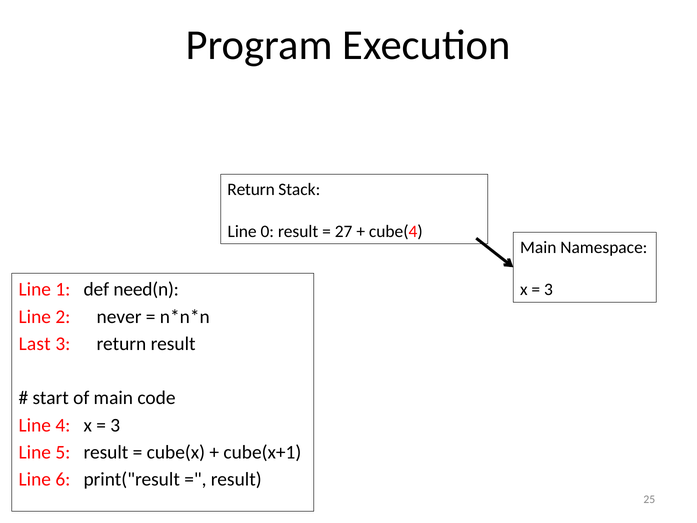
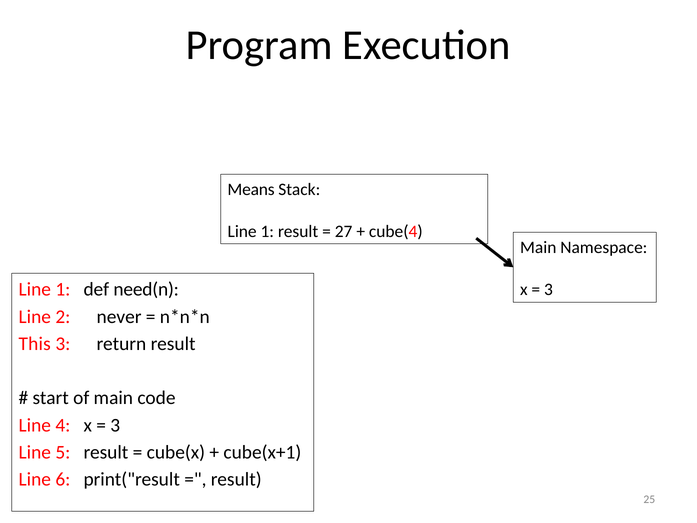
Return: Return -> Means (251, 189)
0: 0 -> 1 (267, 231)
Last: Last -> This (35, 344)
